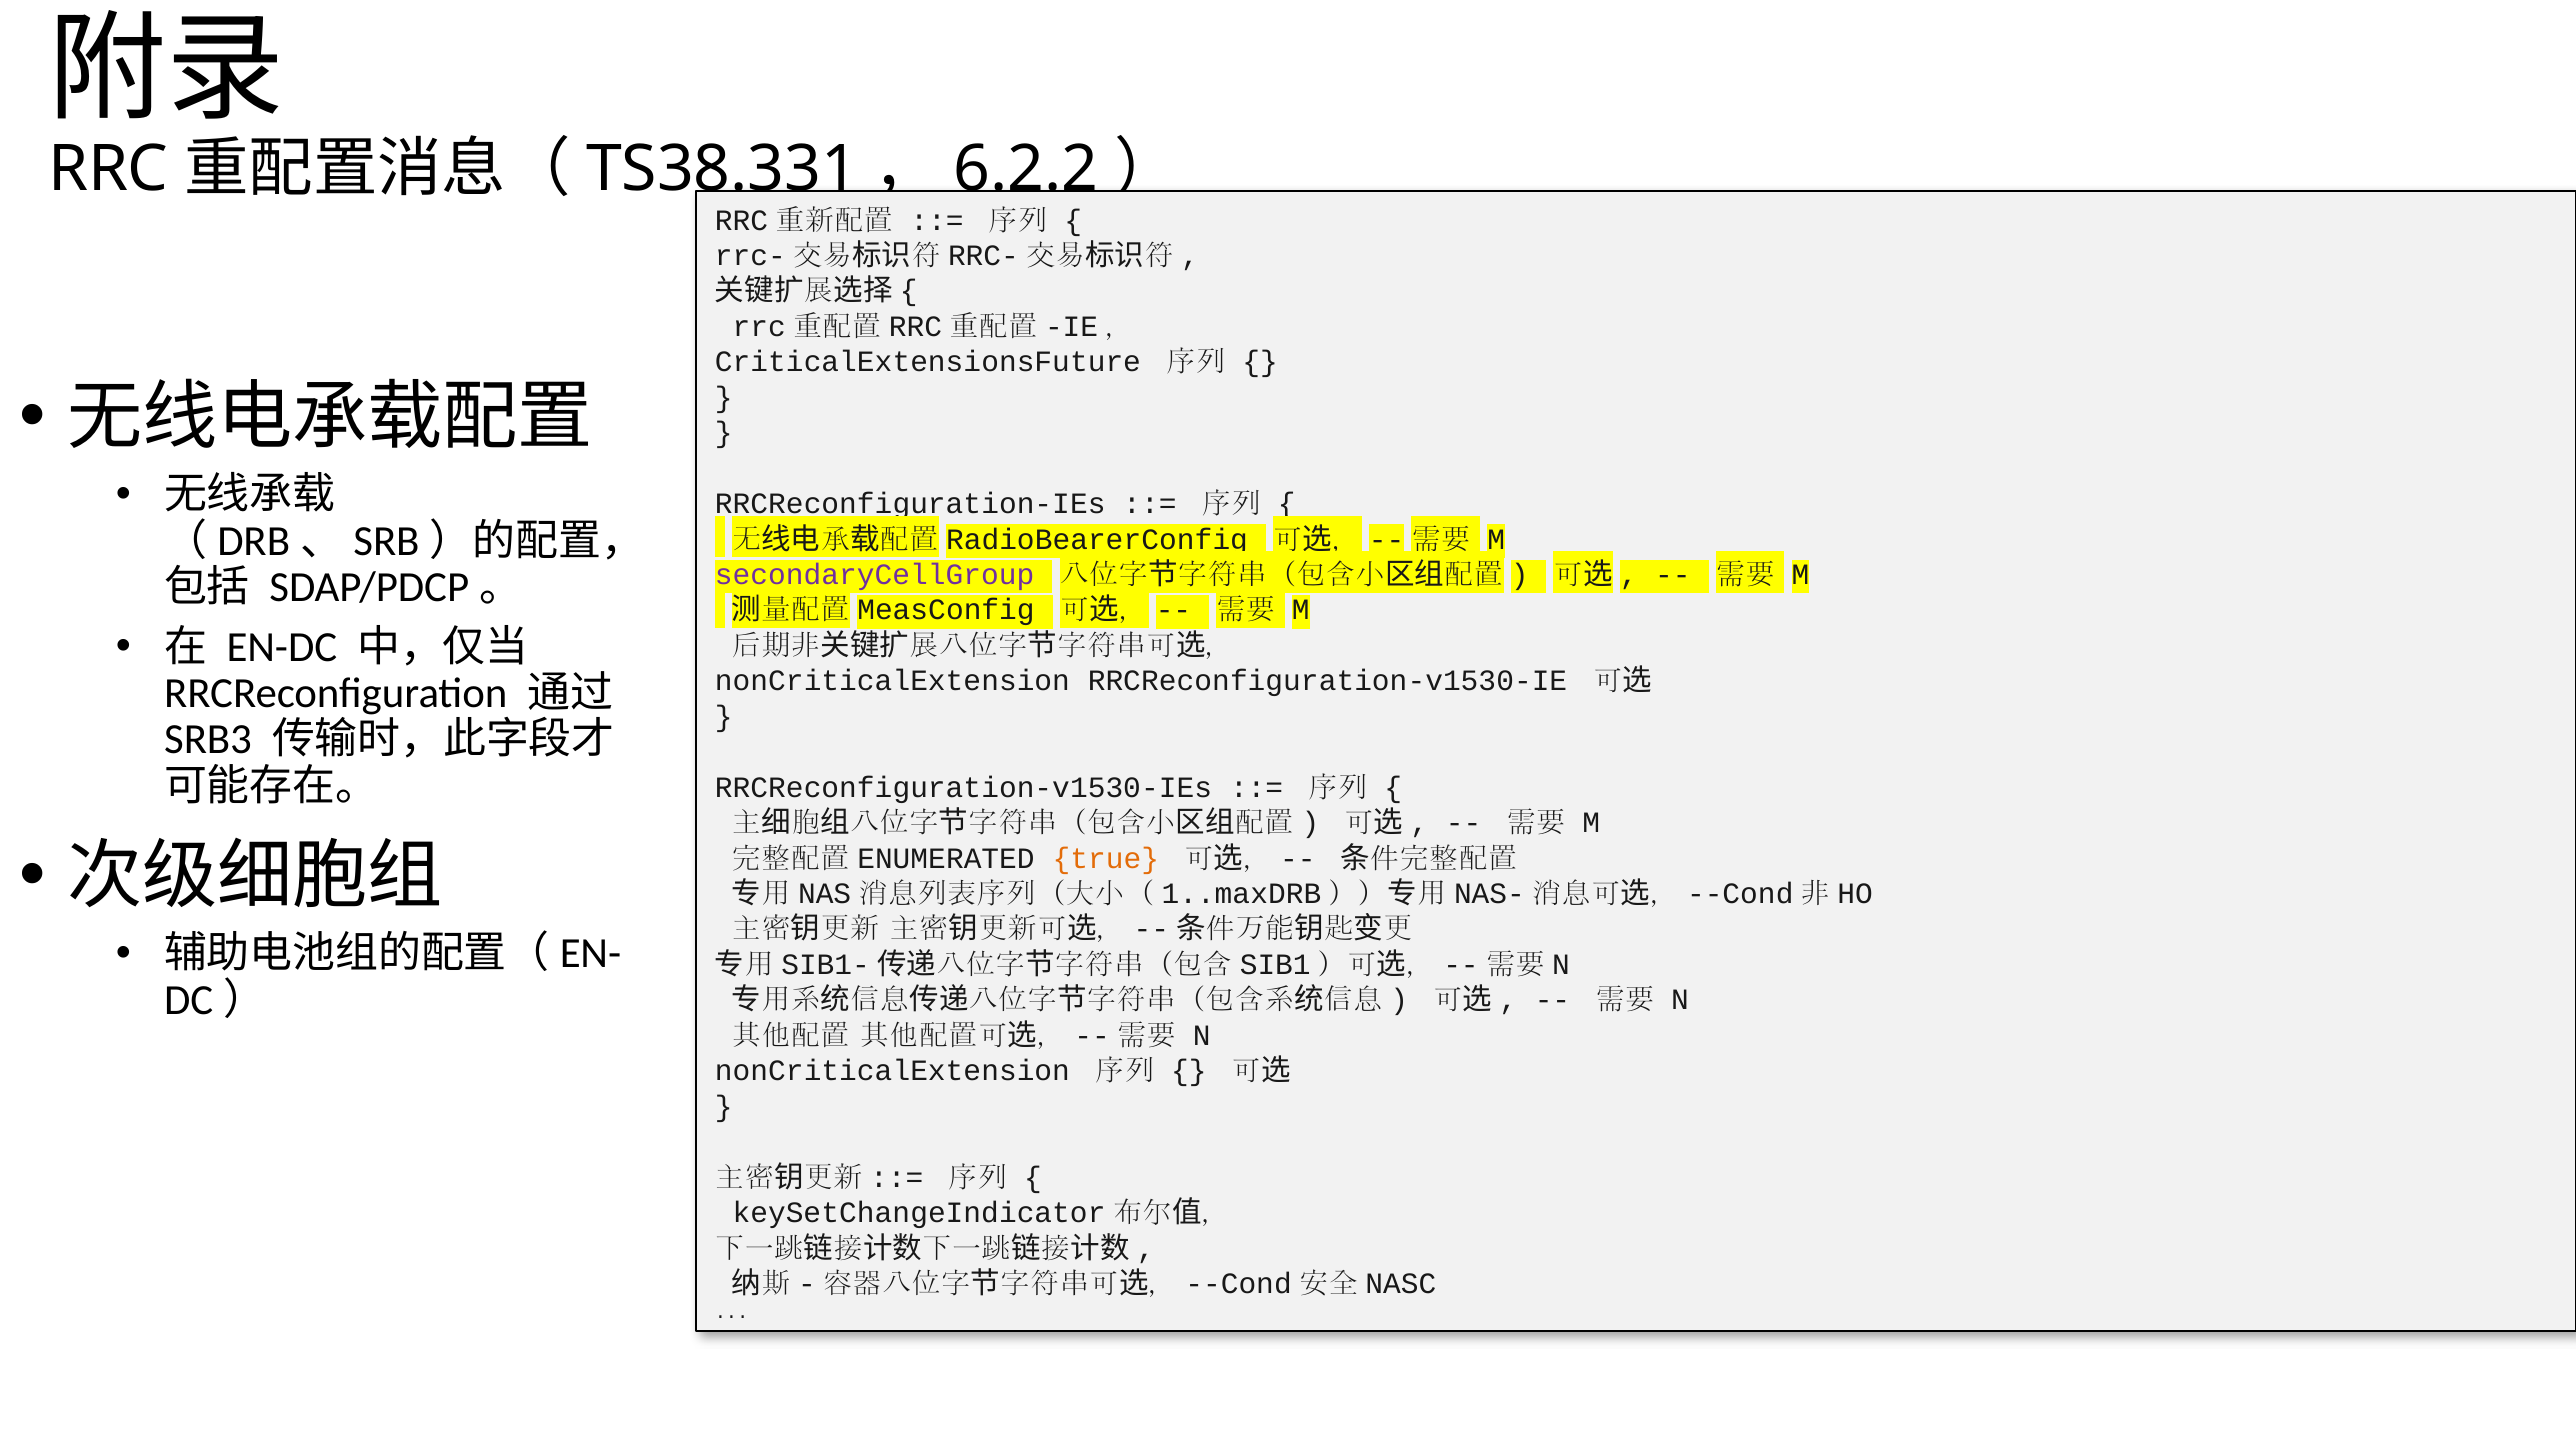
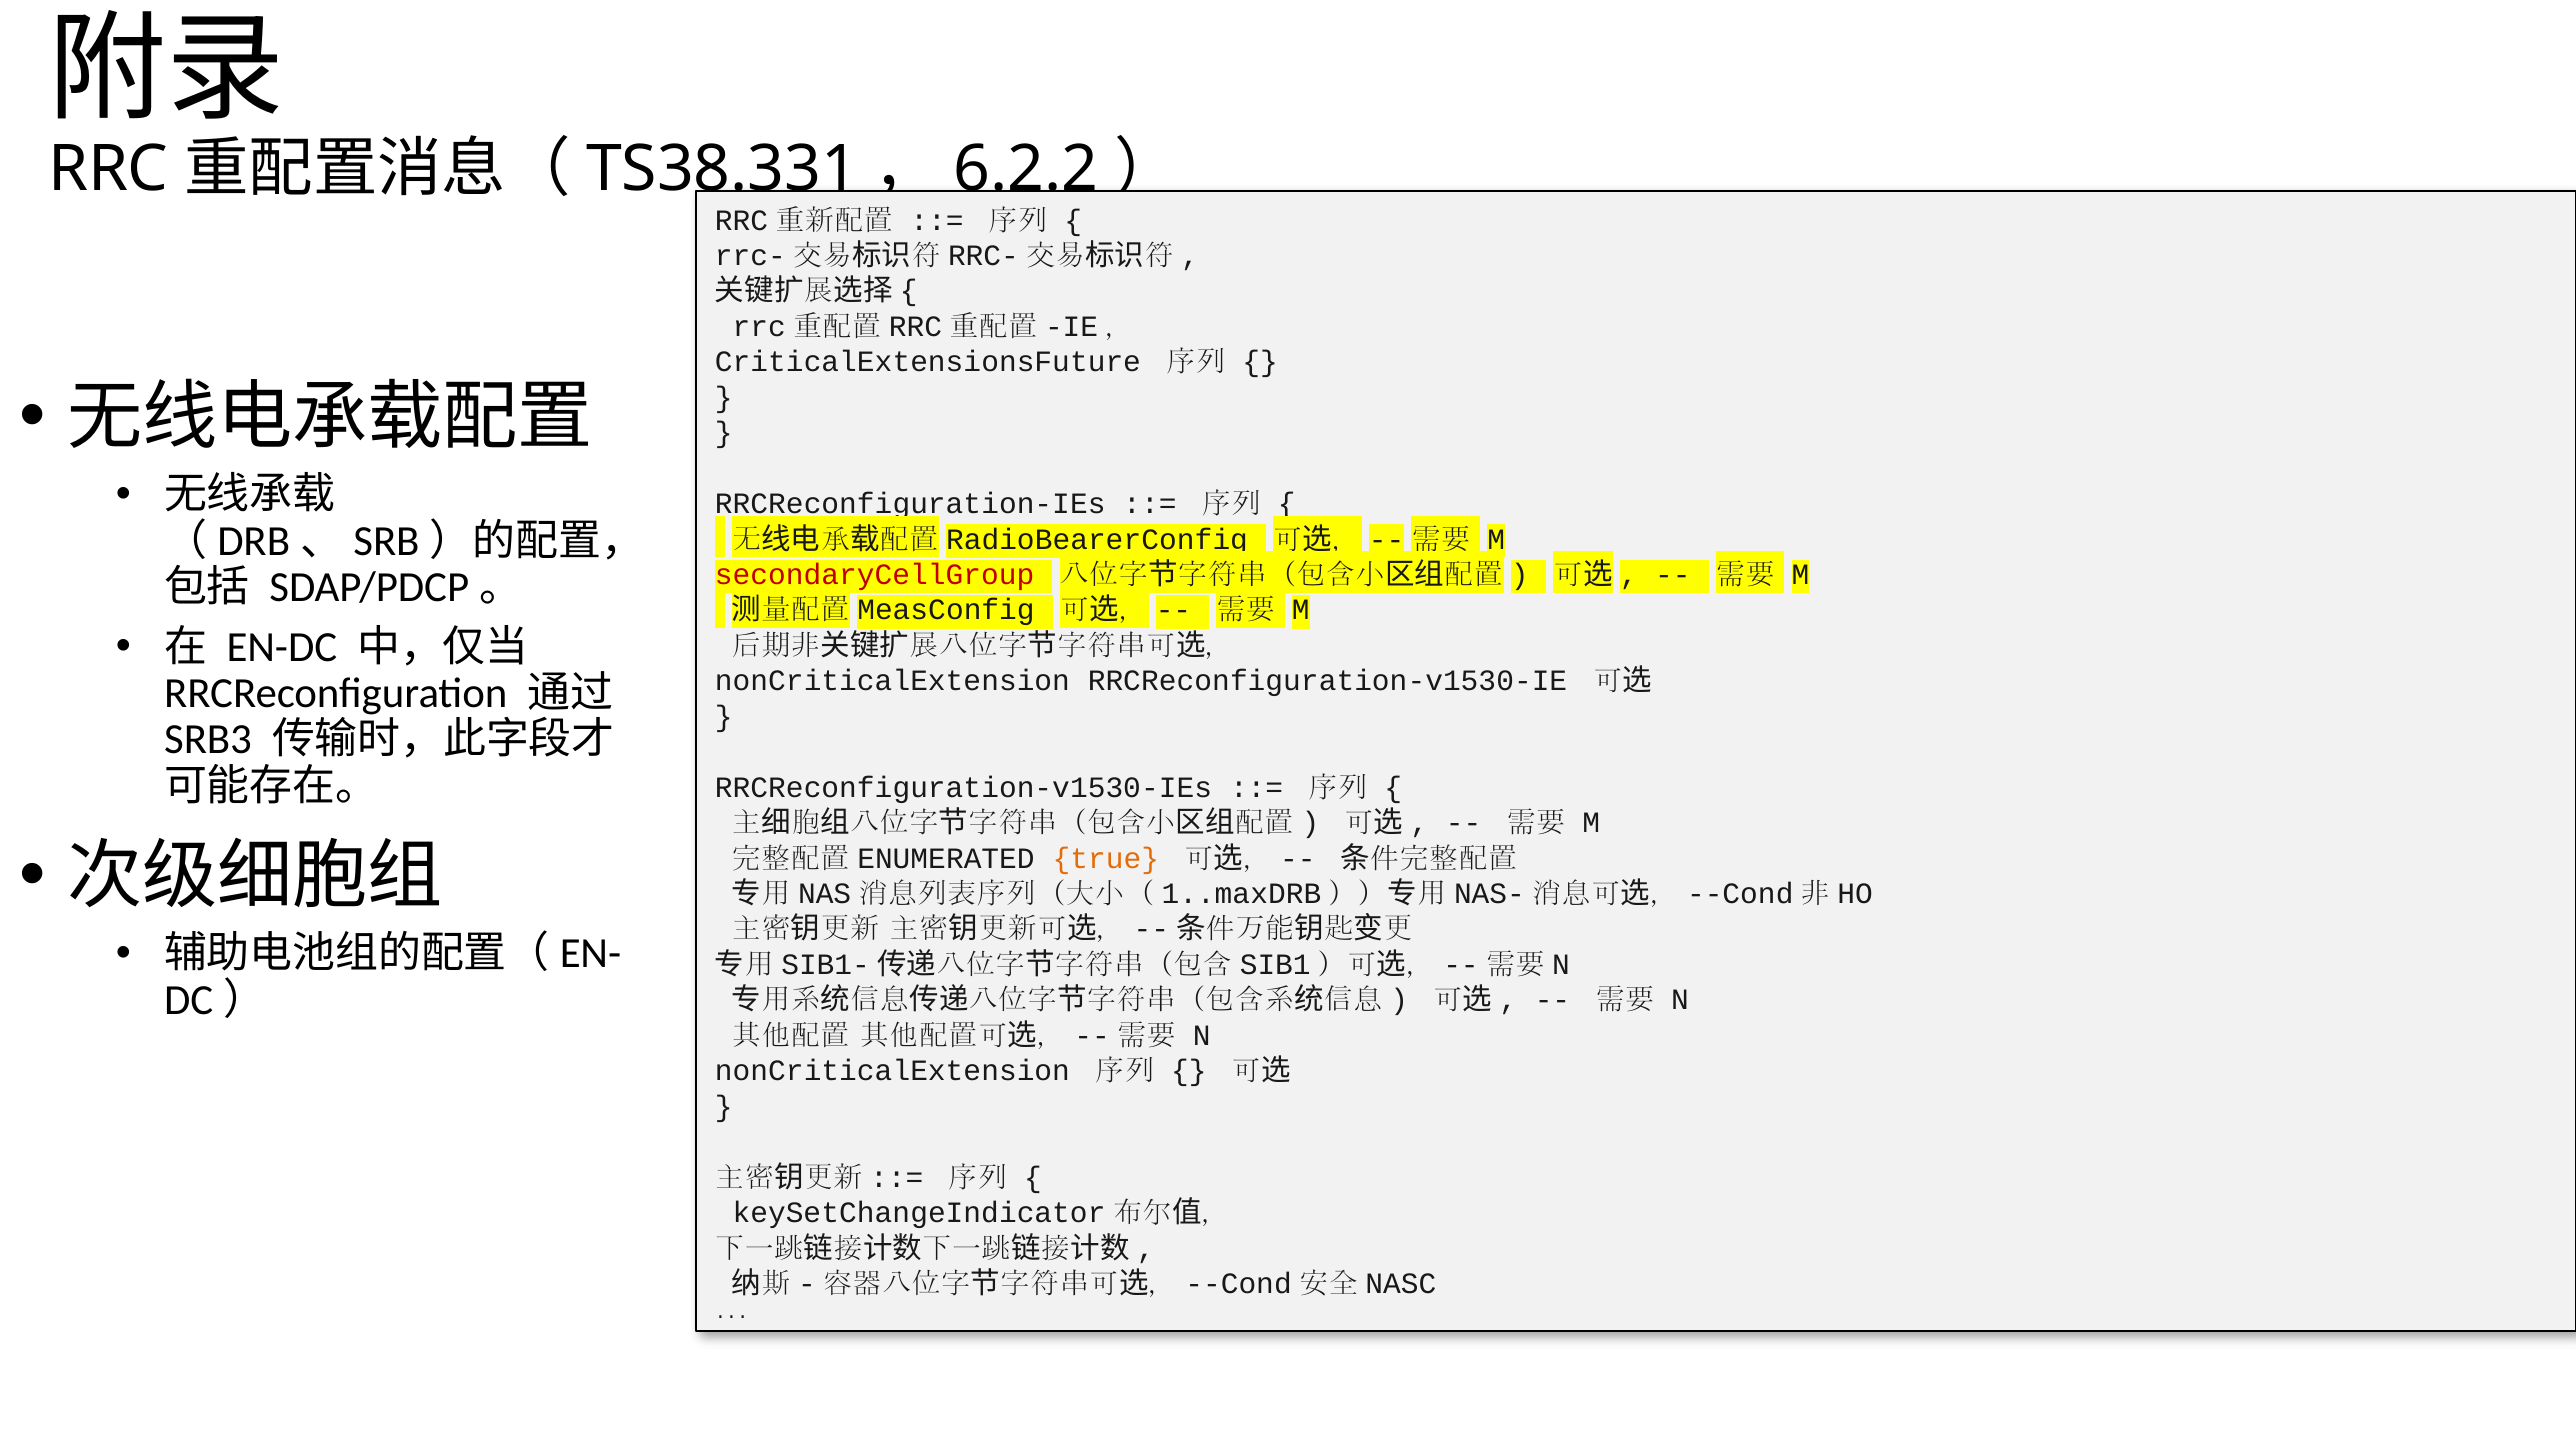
secondaryCellGroup colour: purple -> red (875, 575)
